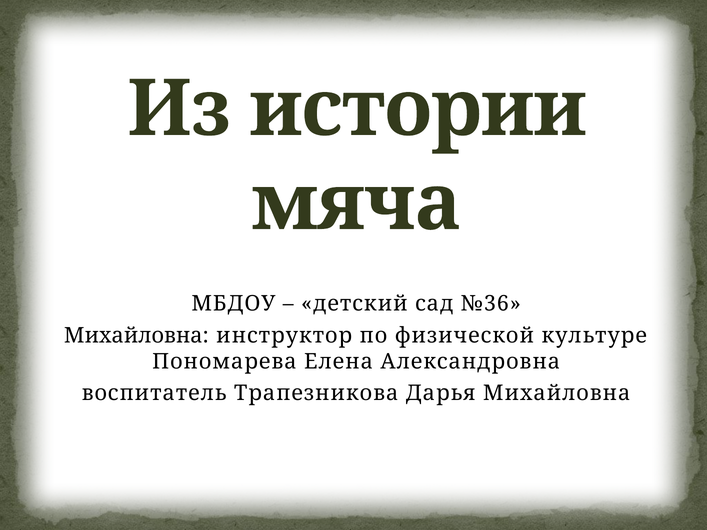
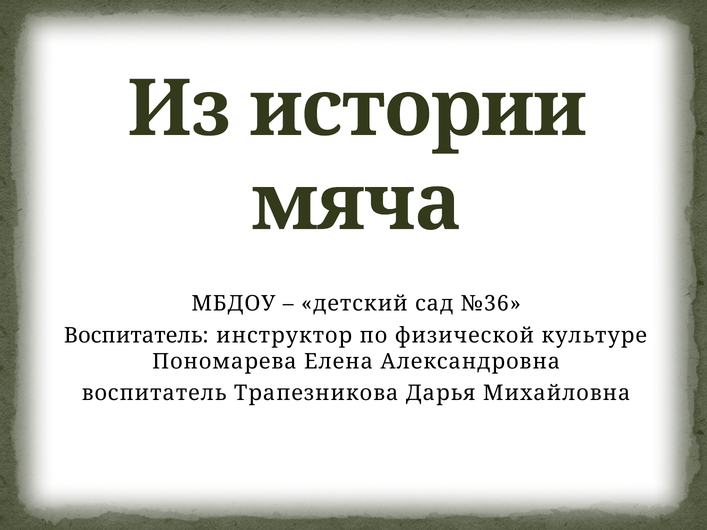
Михайловна: Михайловна -> Воспитатель (136, 336)
